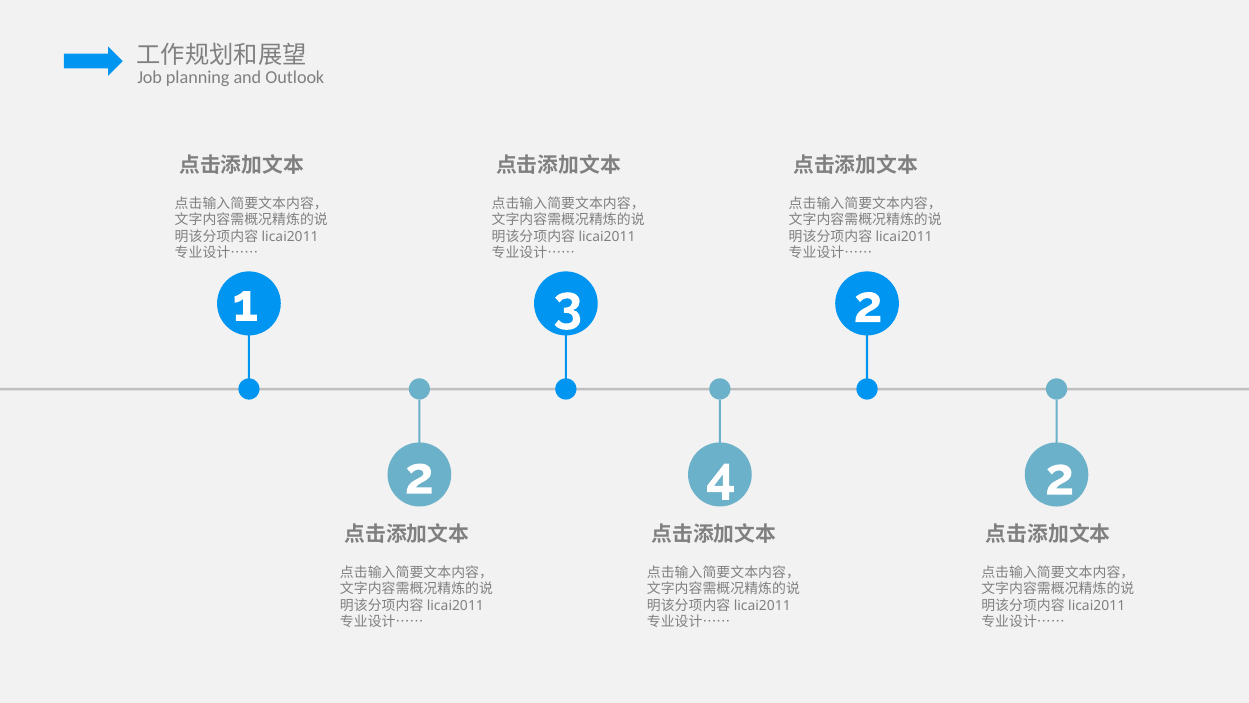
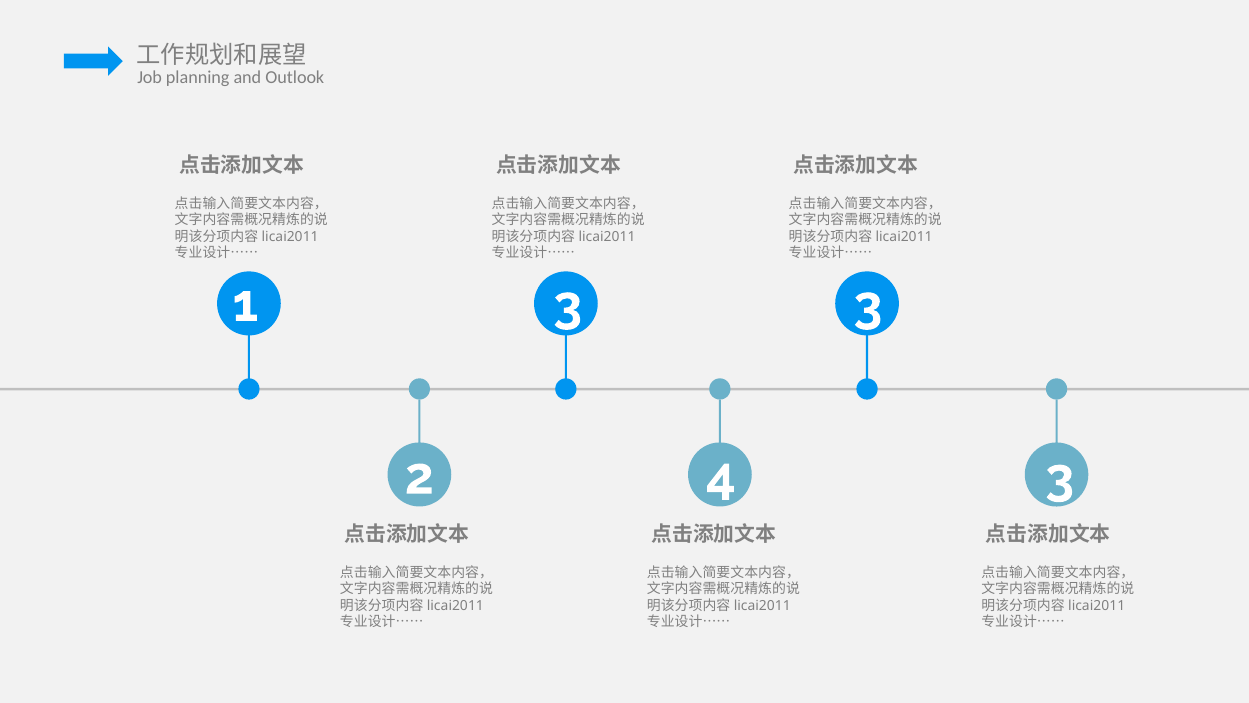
3 2: 2 -> 3 (868, 305)
4 2: 2 -> 3 (1060, 477)
